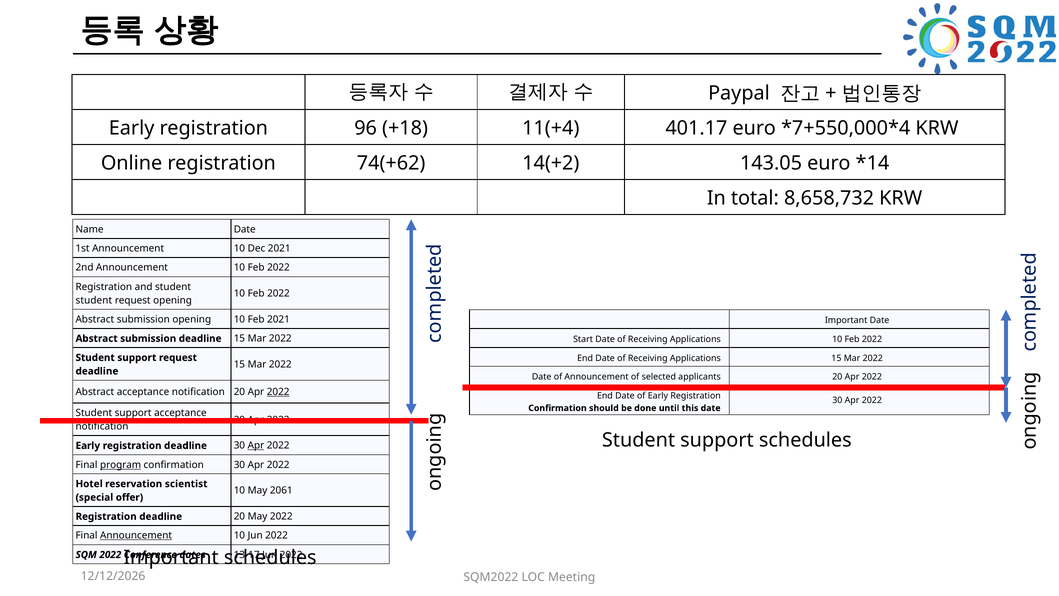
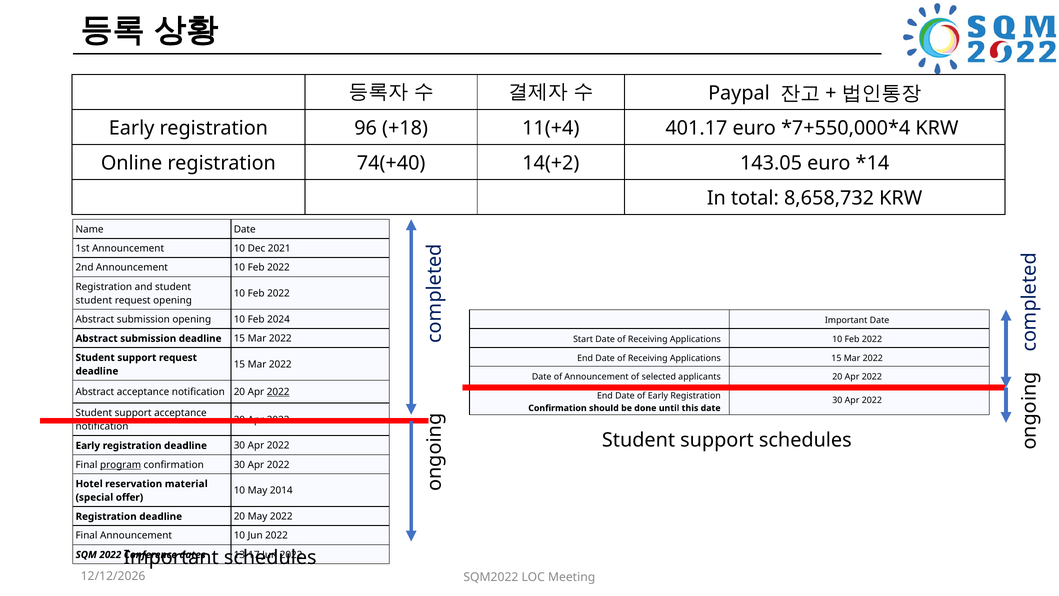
74(+62: 74(+62 -> 74(+40 (391, 163)
Feb 2021: 2021 -> 2024 (278, 319)
Apr underline: present -> none (256, 445)
scientist: scientist -> material (186, 484)
2061: 2061 -> 2014 (281, 490)
Announcement underline: present -> none (136, 535)
